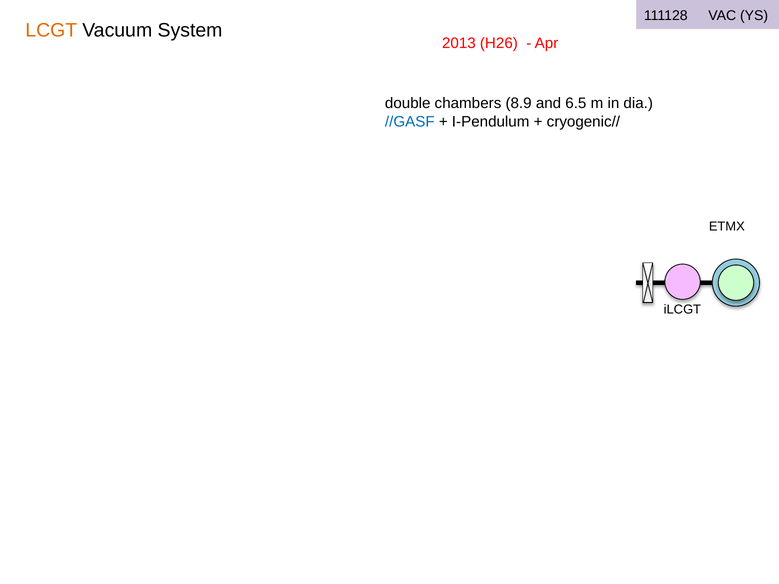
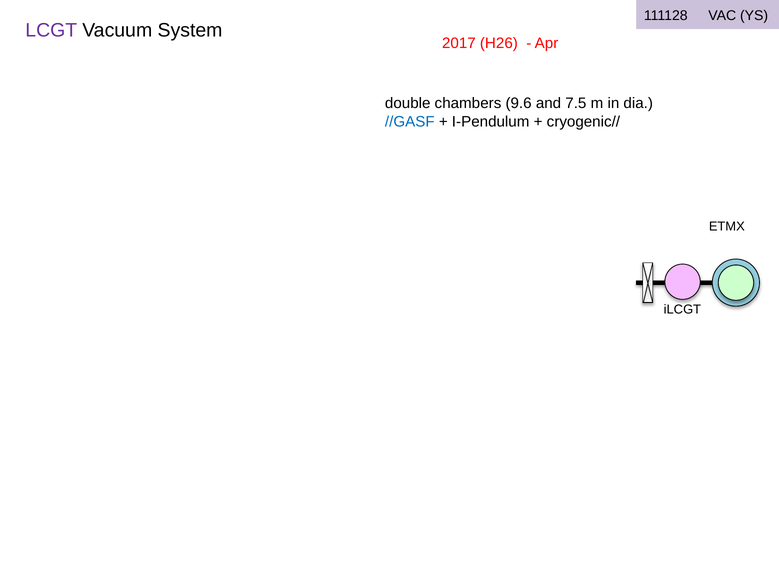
LCGT colour: orange -> purple (51, 31)
2013: 2013 -> 2017 (459, 43)
8.9: 8.9 -> 9.6 (519, 103)
6.5: 6.5 -> 7.5 (576, 103)
